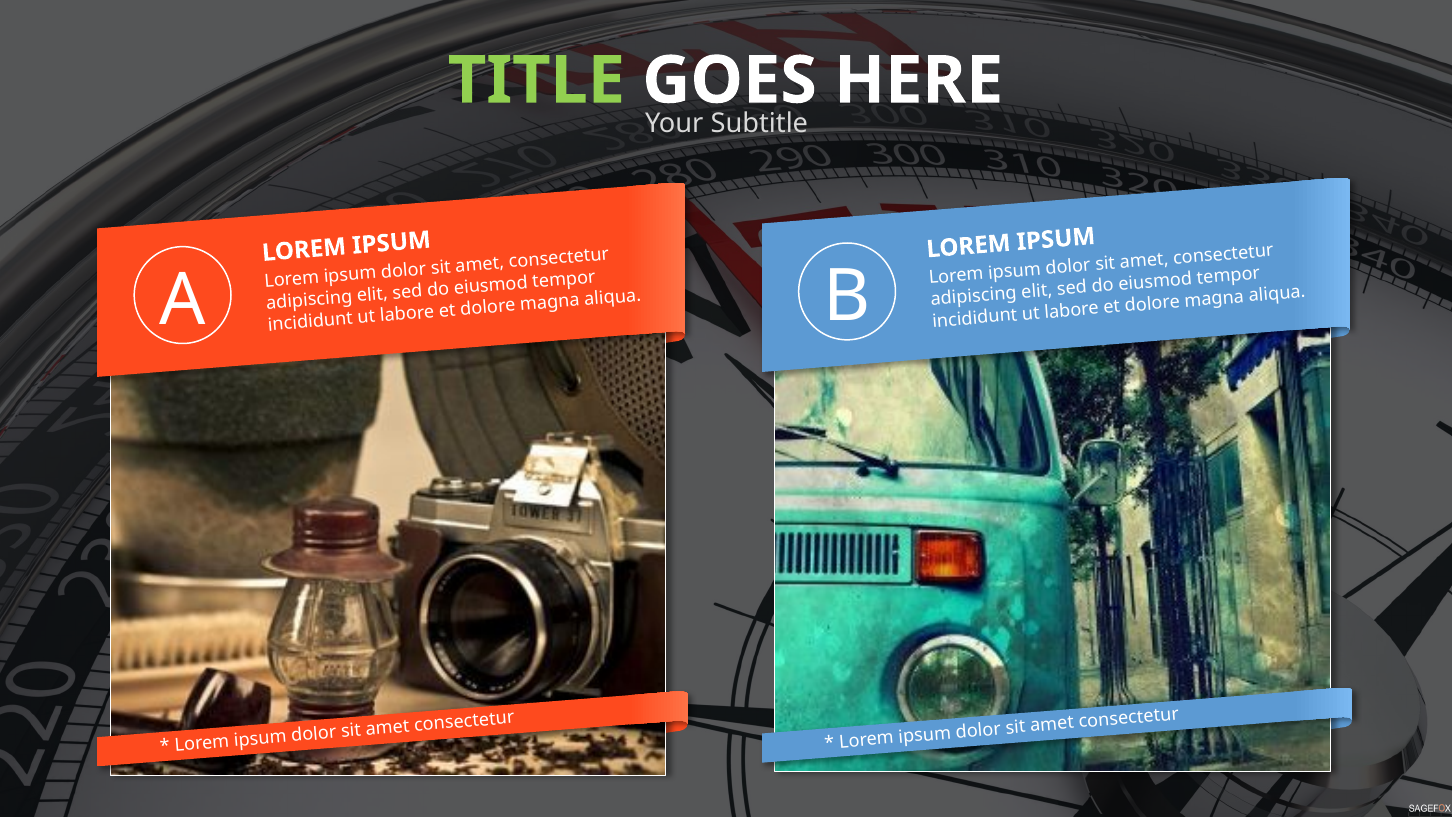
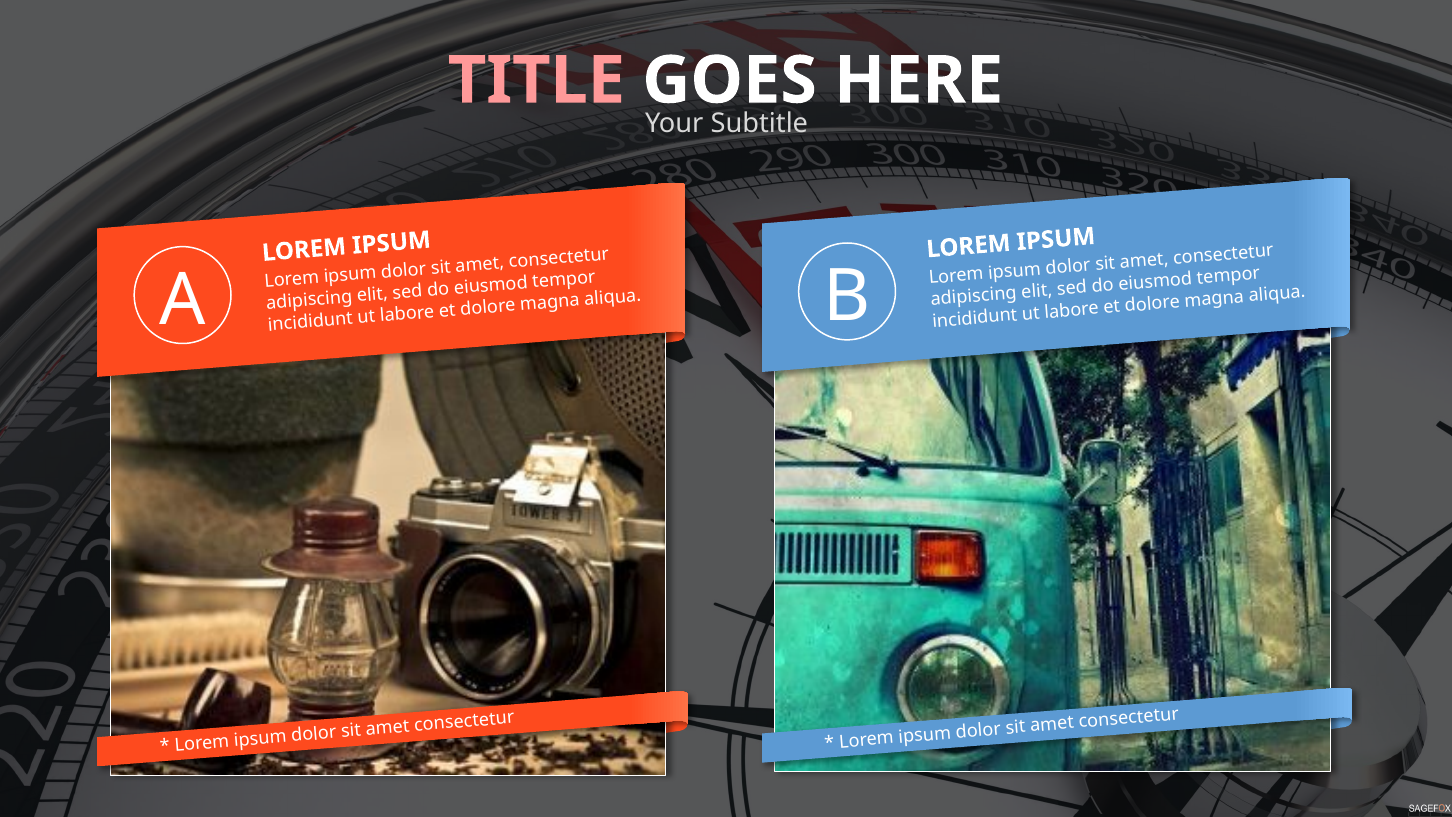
TITLE colour: light green -> pink (536, 81)
